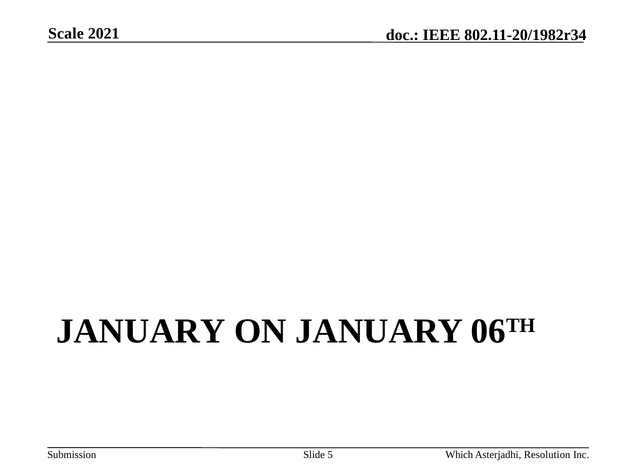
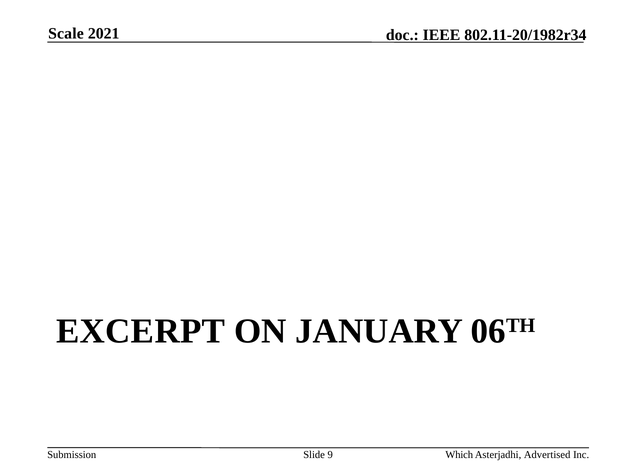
JANUARY: JANUARY -> EXCERPT (141, 331)
5: 5 -> 9 (330, 454)
Resolution: Resolution -> Advertised (547, 454)
